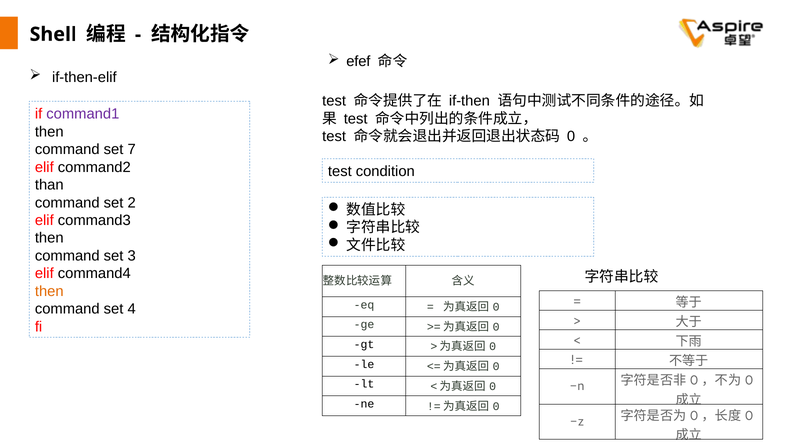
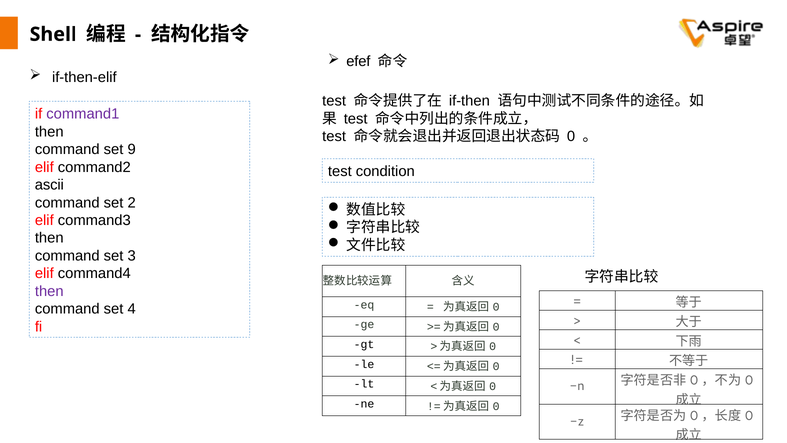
7: 7 -> 9 (132, 149)
than: than -> ascii (49, 185)
then colour: orange -> purple (49, 291)
